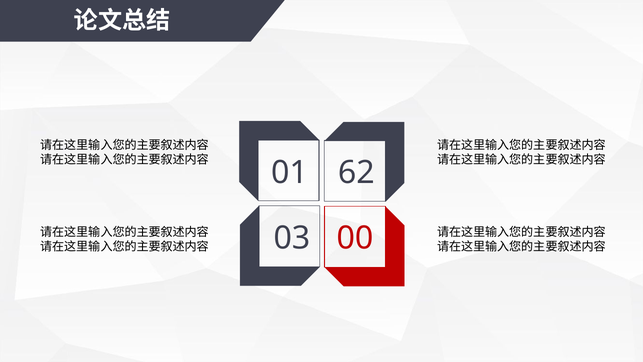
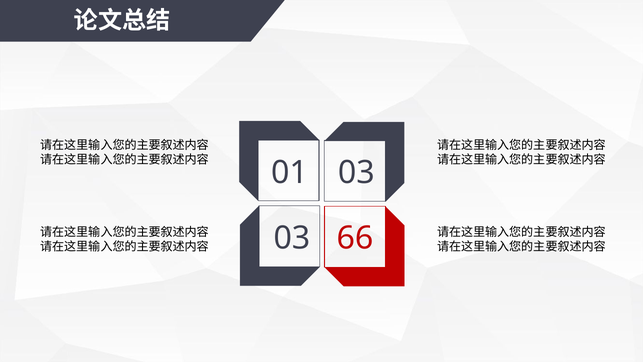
01 62: 62 -> 03 (356, 173)
00: 00 -> 66 (355, 238)
